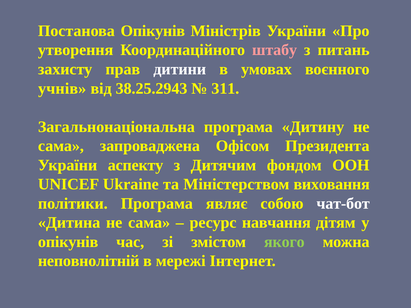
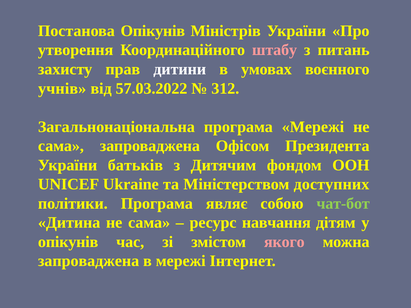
38.25.2943: 38.25.2943 -> 57.03.2022 (152, 88)
311: 311 -> 312 (225, 88)
програма Дитину: Дитину -> Мережі (313, 127)
аспекту: аспекту -> батьків (135, 165)
виховання: виховання -> доступних (332, 184)
чат-бот colour: white -> light green (343, 204)
якого colour: light green -> pink (284, 242)
неповнолітній: неповнолітній -> запроваджена (89, 261)
